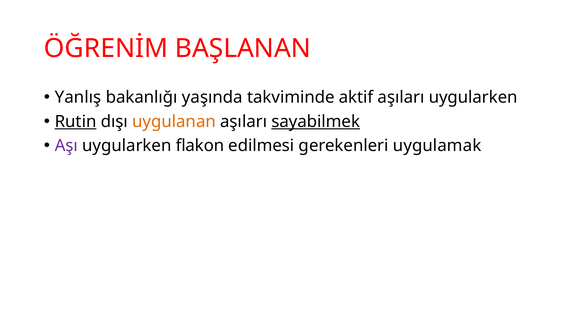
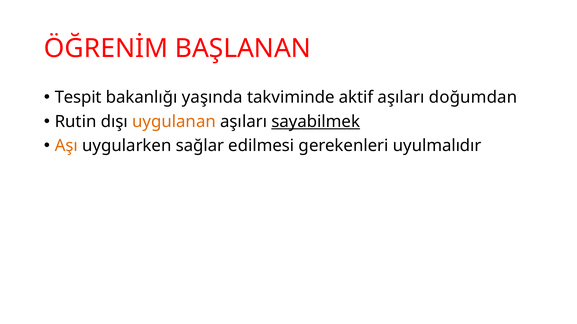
Yanlış: Yanlış -> Tespit (78, 98)
aşıları uygularken: uygularken -> doğumdan (473, 98)
Rutin underline: present -> none (76, 122)
Aşı colour: purple -> orange (66, 146)
flakon: flakon -> sağlar (200, 146)
uygulamak: uygulamak -> uyulmalıdır (437, 146)
